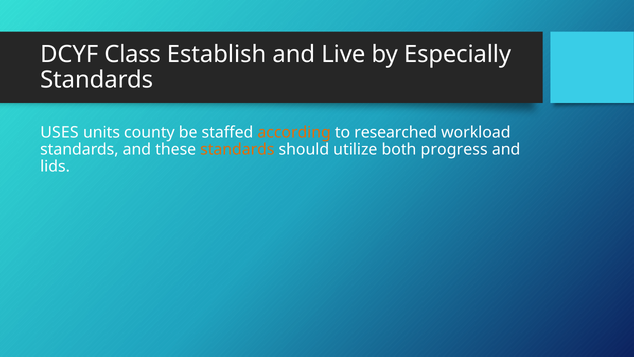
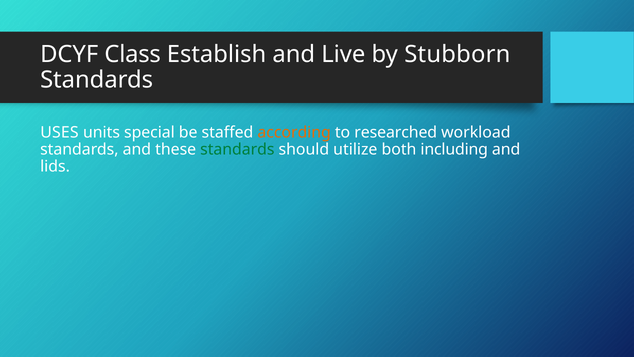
Especially: Especially -> Stubborn (457, 54)
county: county -> special (149, 132)
standards colour: orange -> green (237, 149)
progress: progress -> including (454, 149)
